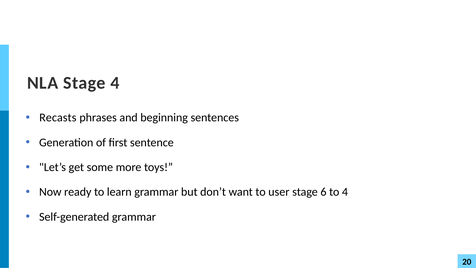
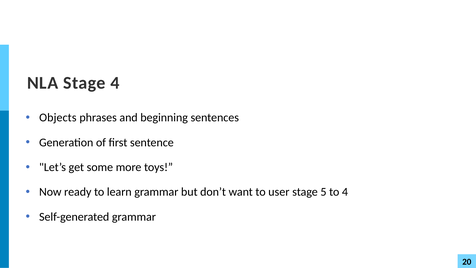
Recasts: Recasts -> Objects (58, 118)
6: 6 -> 5 (323, 192)
